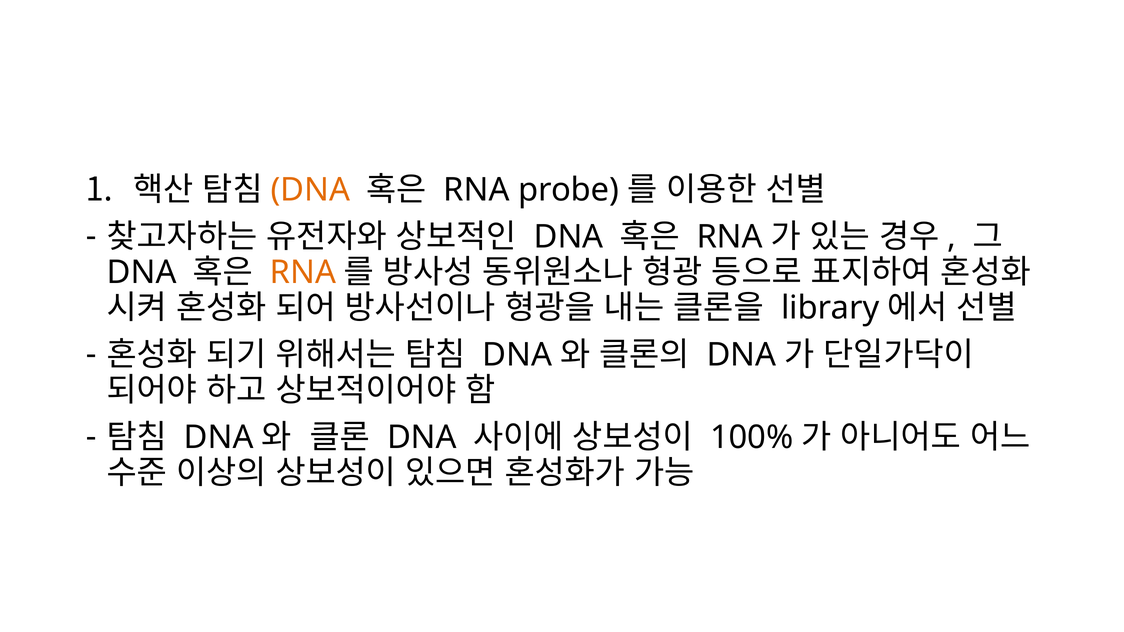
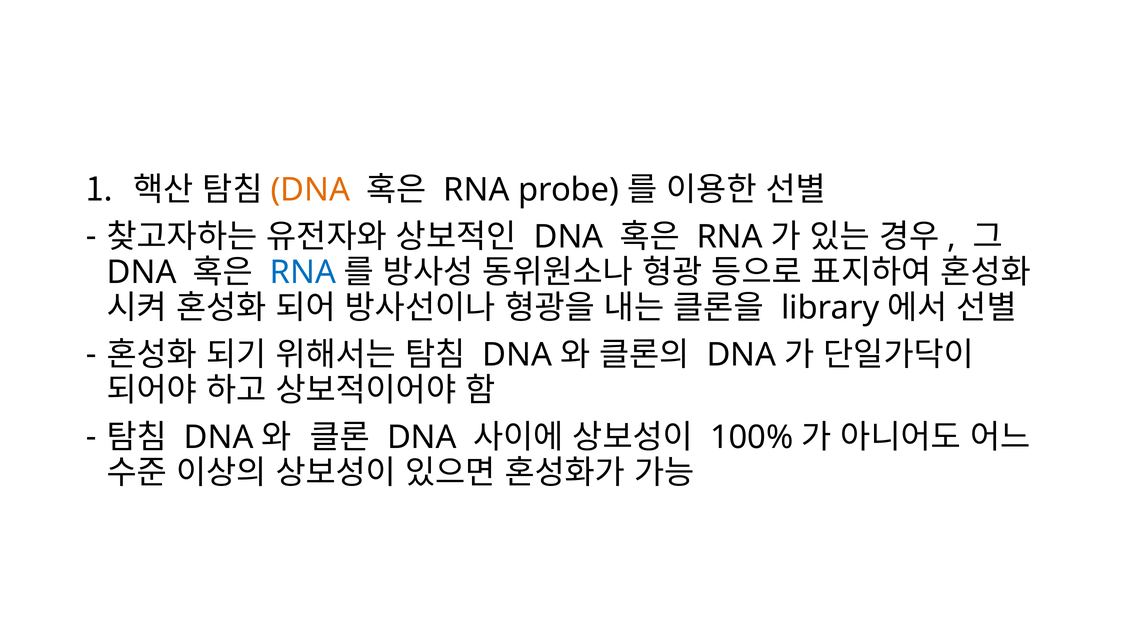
RNA colour: orange -> blue (303, 273)
